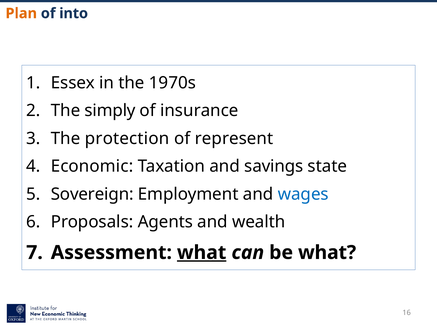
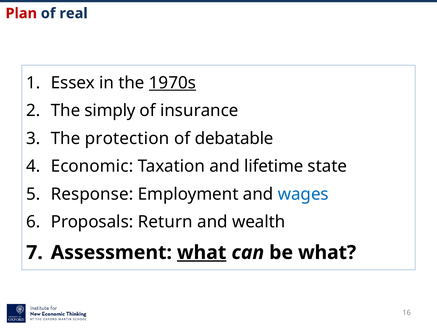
Plan colour: orange -> red (21, 13)
into: into -> real (74, 13)
1970s underline: none -> present (172, 83)
represent: represent -> debatable (234, 138)
savings: savings -> lifetime (274, 166)
Sovereign: Sovereign -> Response (92, 194)
Agents: Agents -> Return (165, 222)
